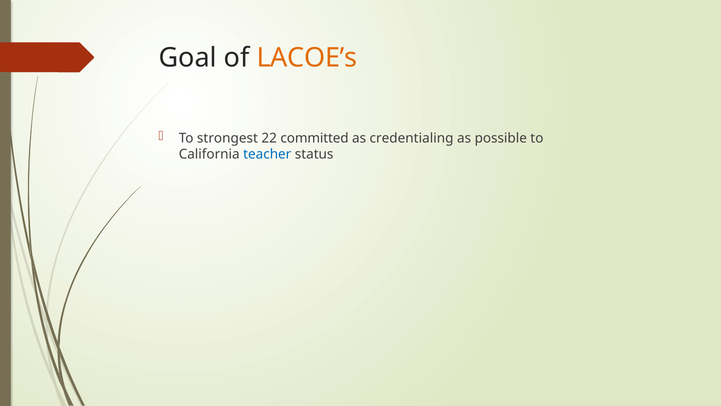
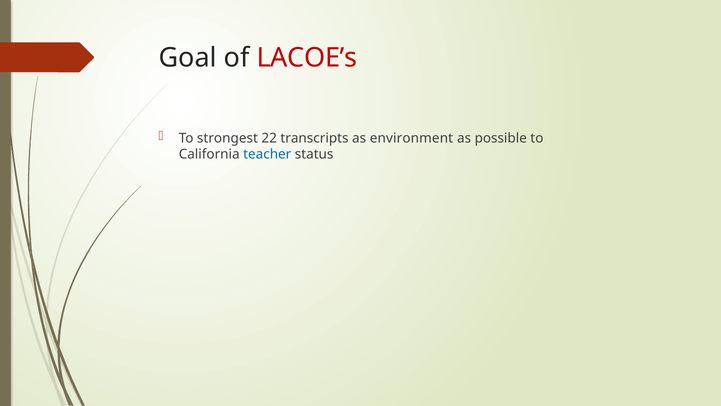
LACOE’s colour: orange -> red (307, 58)
committed: committed -> transcripts (314, 138)
credentialing: credentialing -> environment (411, 138)
